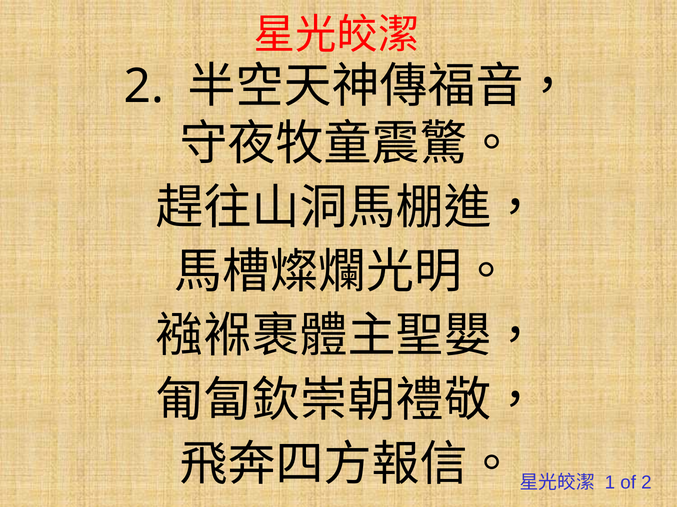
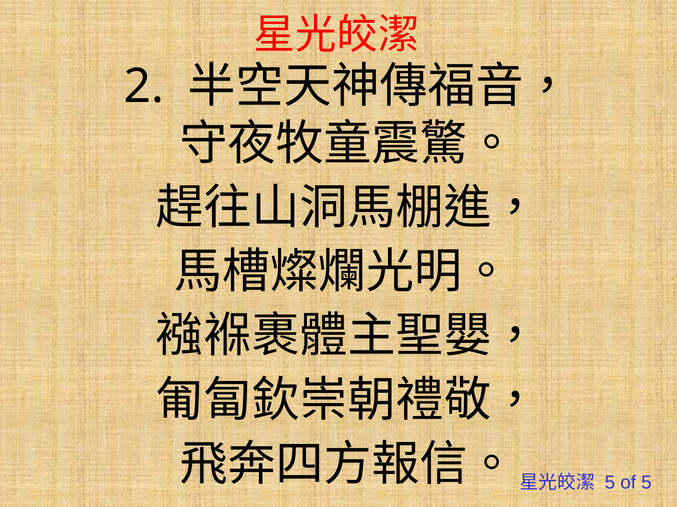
1: 1 -> 5 (610, 483)
of 2: 2 -> 5 (646, 483)
